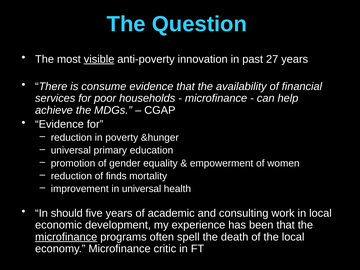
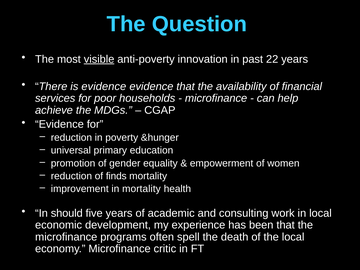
27: 27 -> 22 (272, 59)
is consume: consume -> evidence (104, 86)
in universal: universal -> mortality (141, 189)
microfinance underline: present -> none (66, 237)
